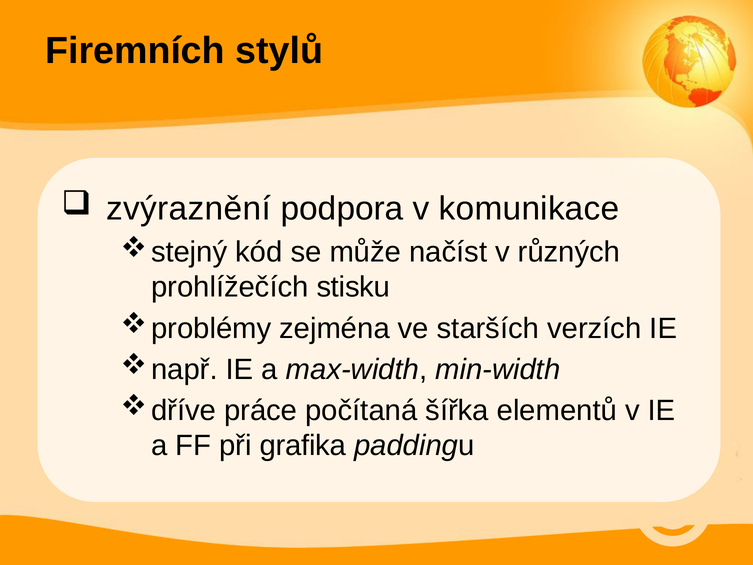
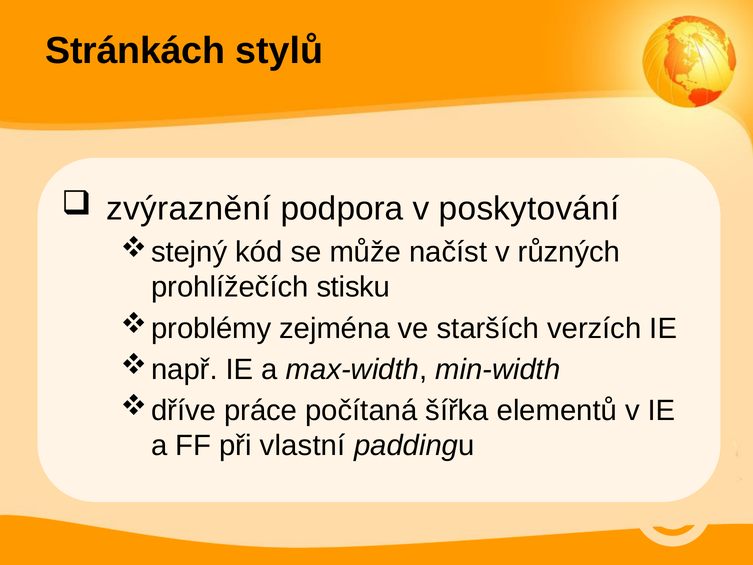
Firemních: Firemních -> Stránkách (135, 51)
komunikace: komunikace -> poskytování (529, 209)
grafika: grafika -> vlastní (303, 445)
